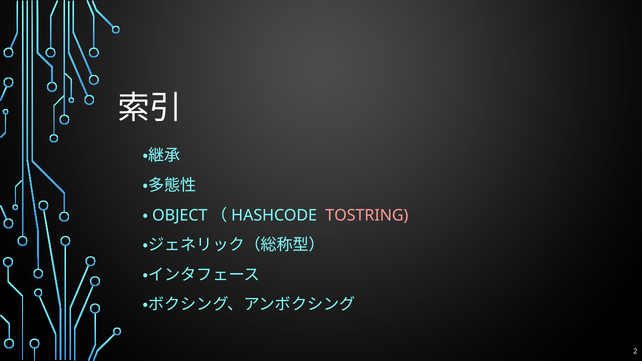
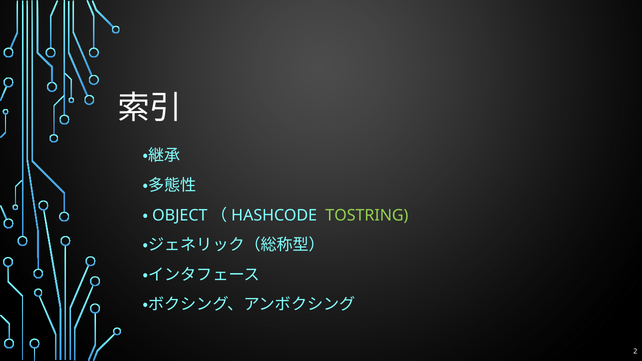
TOSTRING colour: pink -> light green (367, 215)
